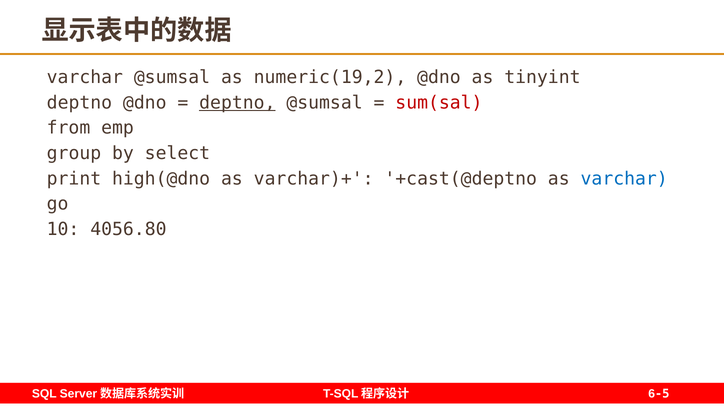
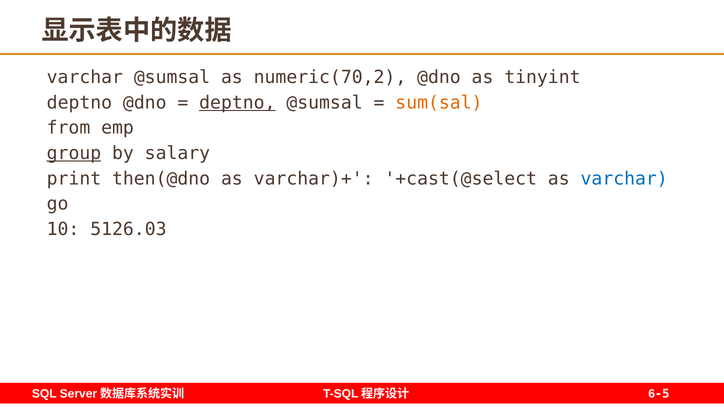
numeric(19,2: numeric(19,2 -> numeric(70,2 (330, 77)
sum(sal colour: red -> orange (439, 103)
group underline: none -> present (74, 153)
select: select -> salary (177, 153)
high(@dno: high(@dno -> then(@dno (161, 179)
+cast(@deptno: +cast(@deptno -> +cast(@select (461, 179)
4056.80: 4056.80 -> 5126.03 (128, 229)
